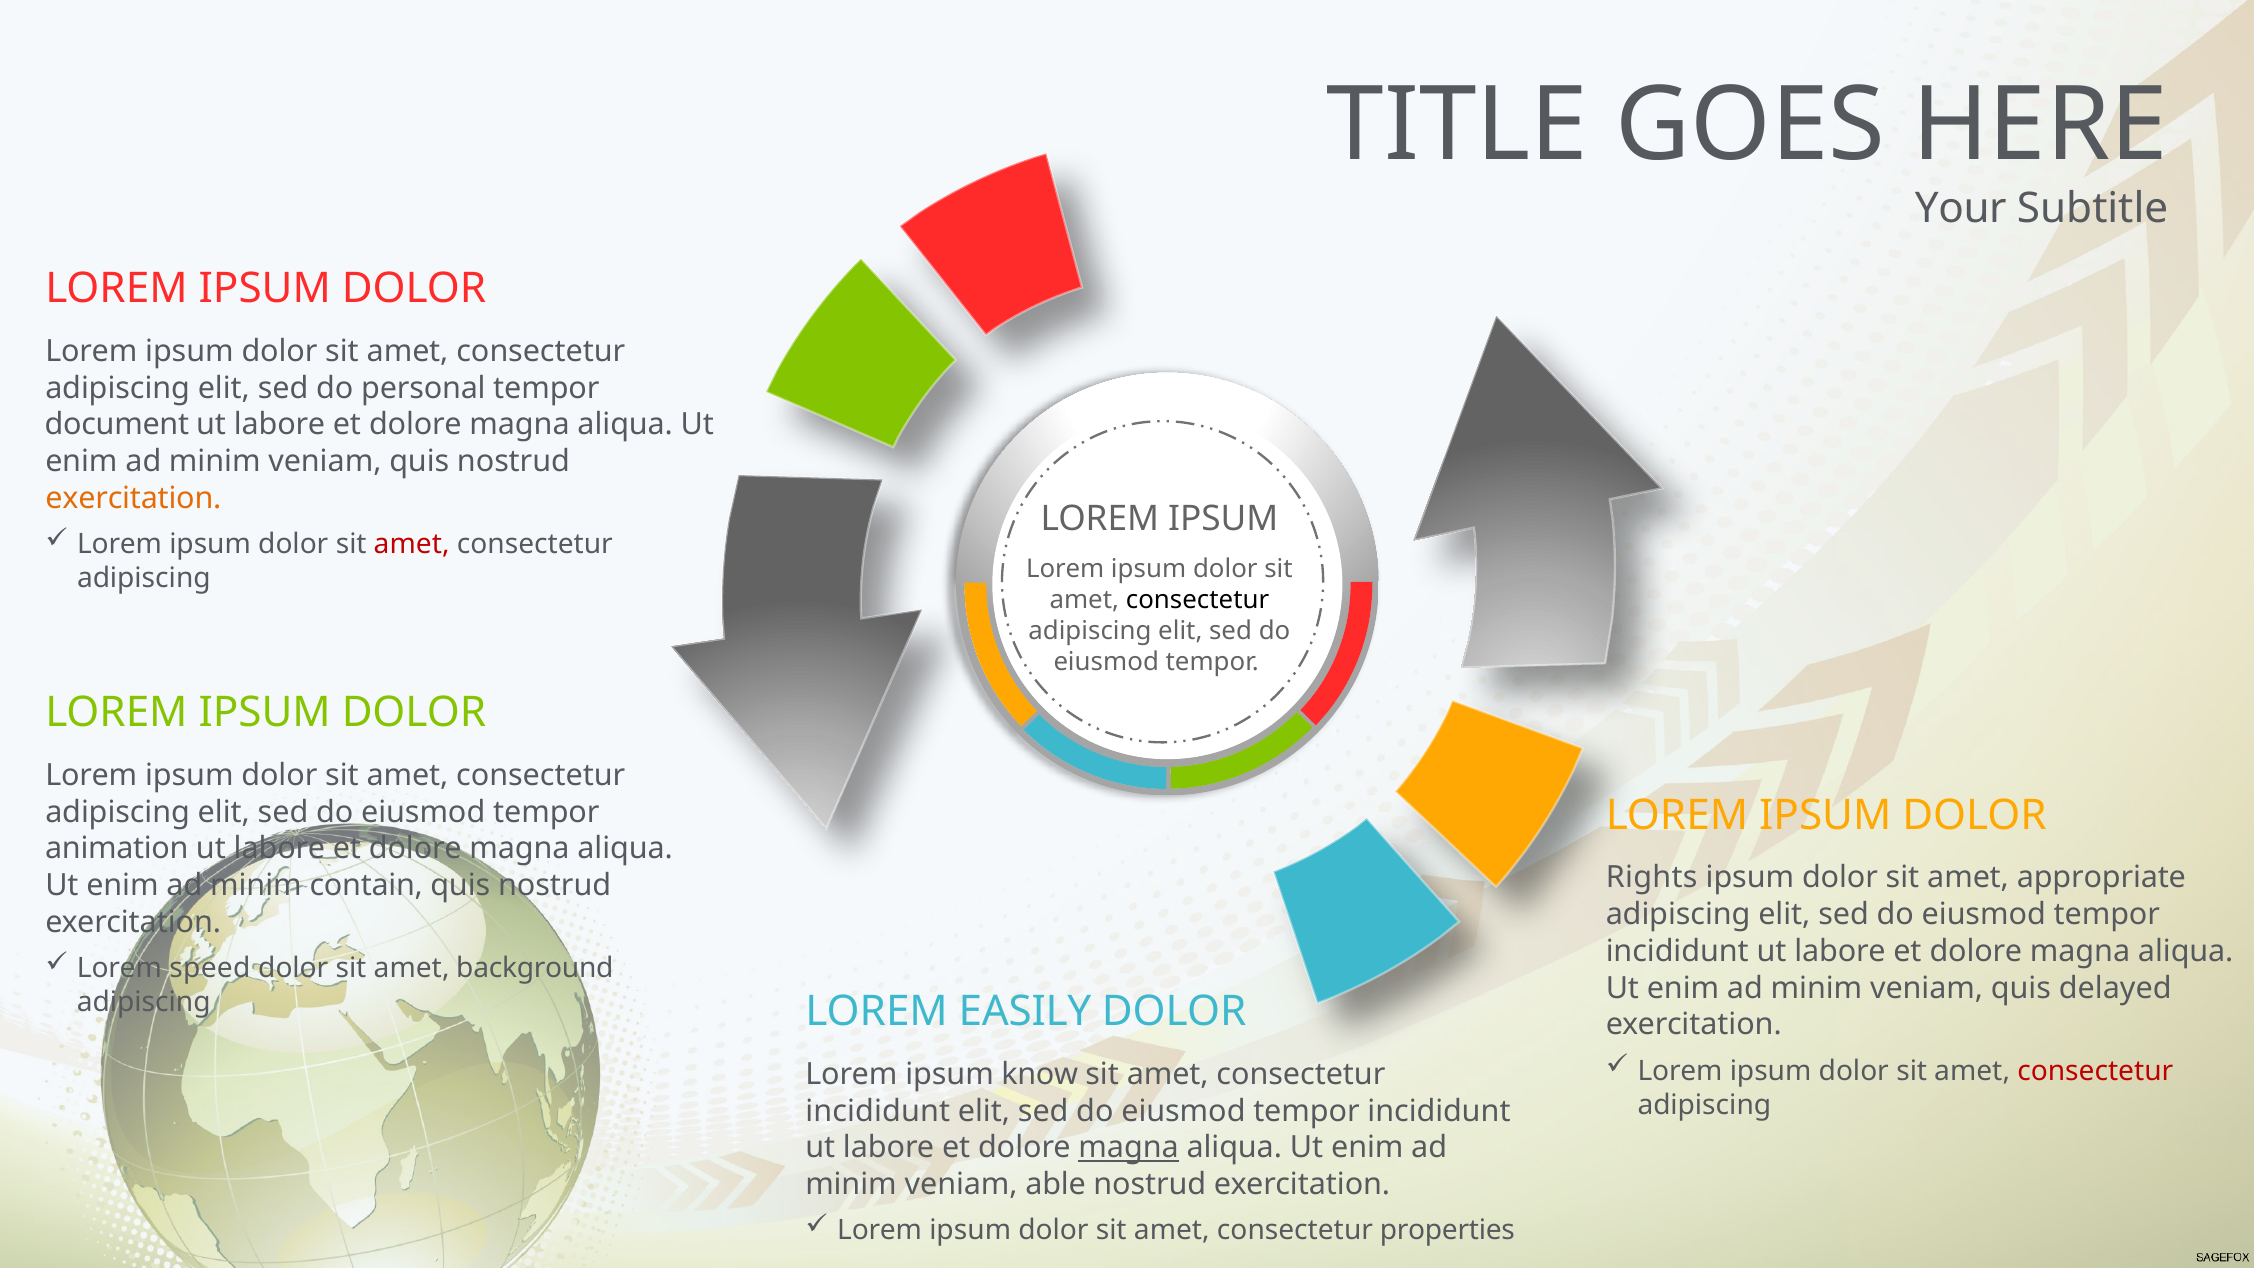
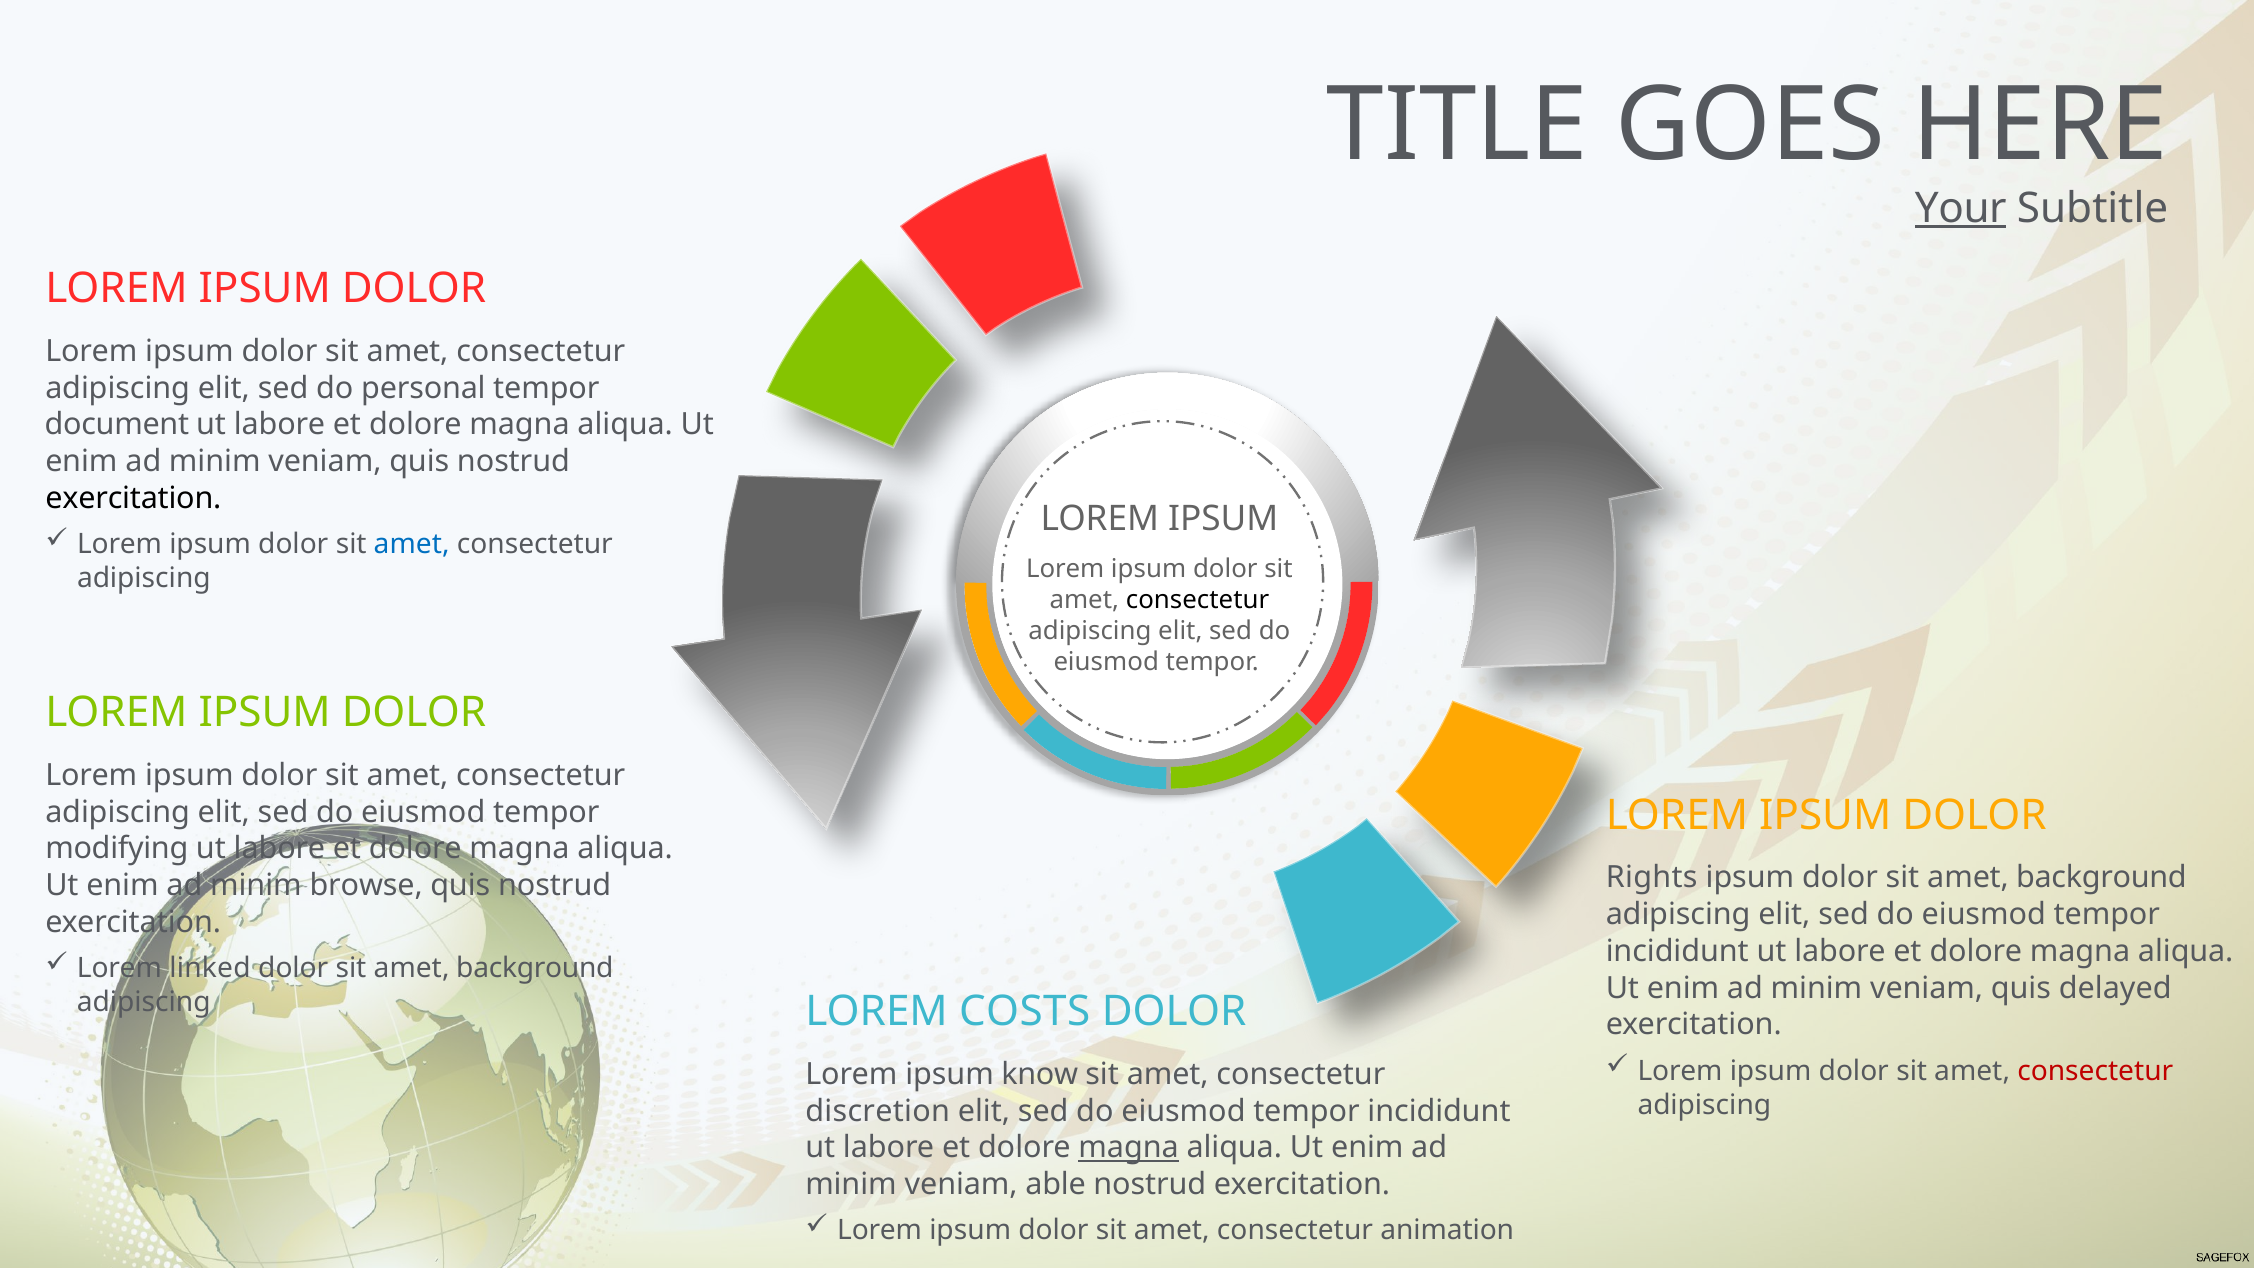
Your underline: none -> present (1961, 208)
exercitation colour: orange -> black (133, 498)
amet colour: red -> blue (412, 544)
animation: animation -> modifying (117, 849)
appropriate: appropriate -> background (2101, 878)
contain: contain -> browse (366, 885)
speed: speed -> linked (210, 968)
EASILY: EASILY -> COSTS (1025, 1012)
incididunt: incididunt -> discretion (878, 1111)
properties: properties -> animation (1447, 1230)
